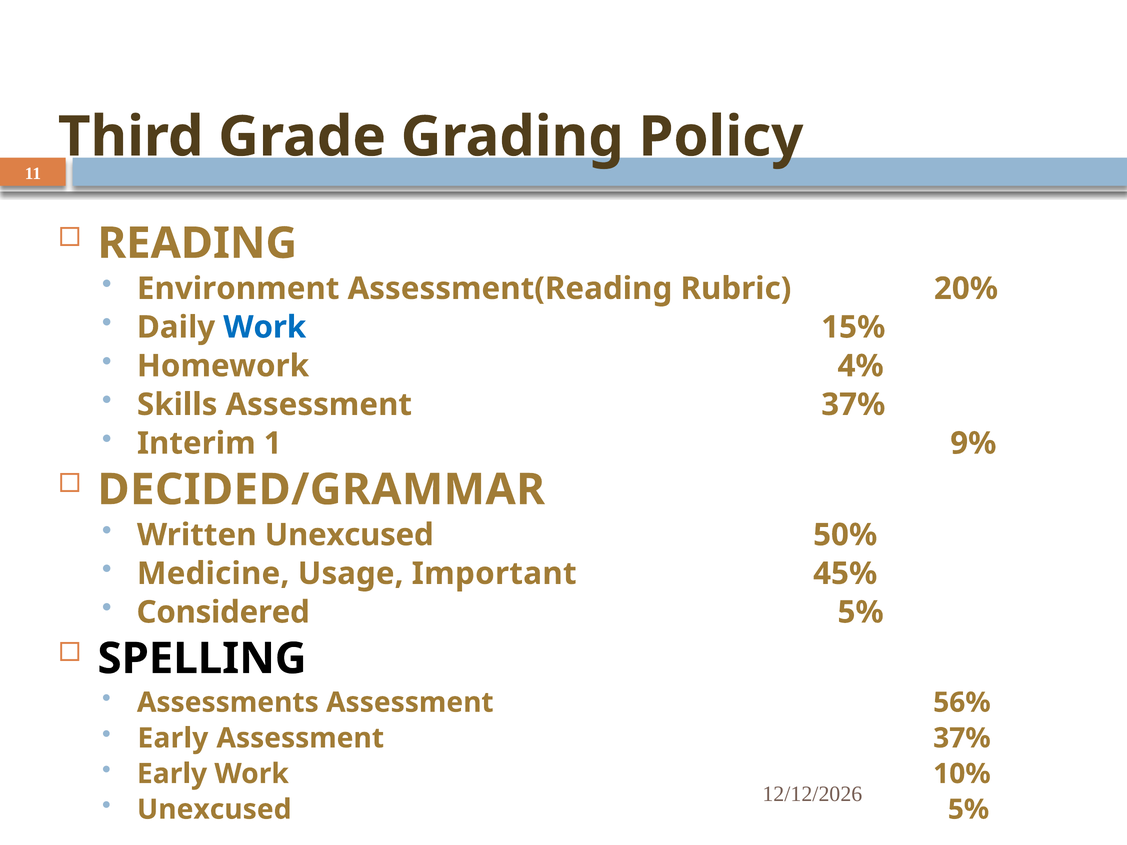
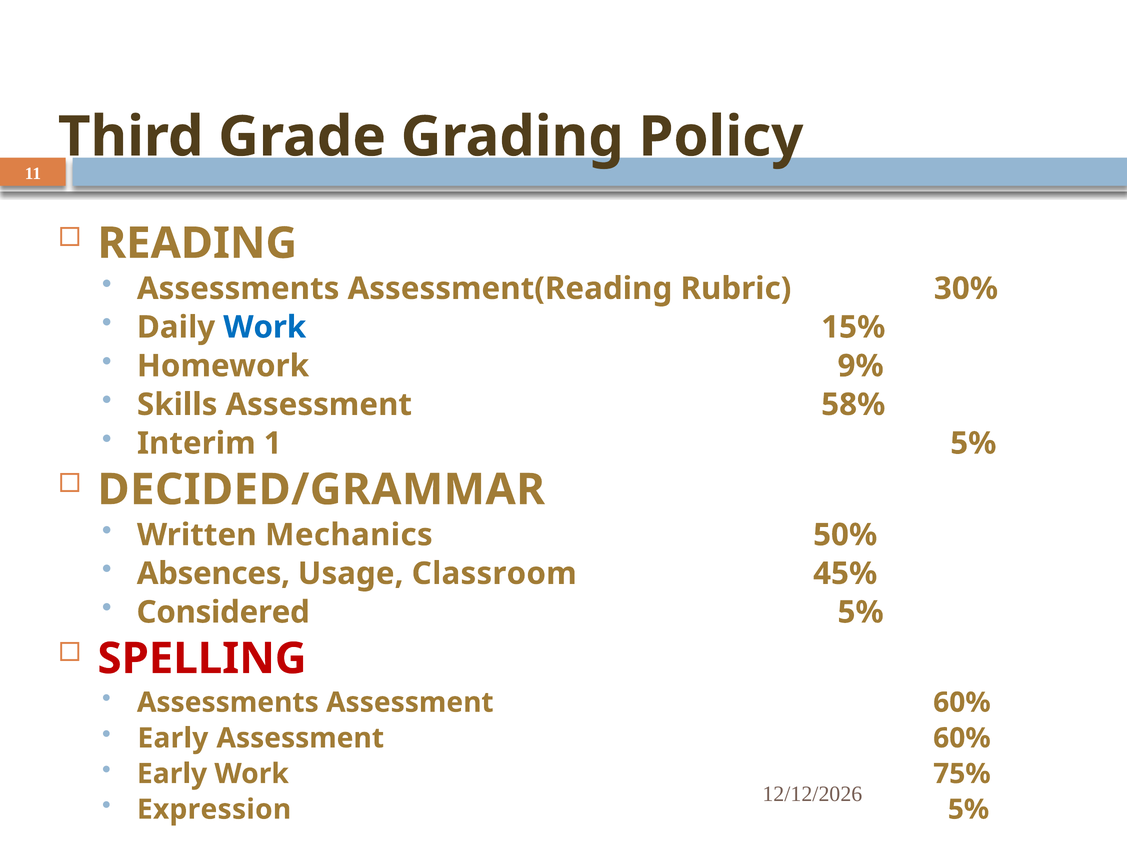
Environment: Environment -> Assessments (238, 289)
20%: 20% -> 30% (966, 289)
4%: 4% -> 9% (861, 366)
Skills Assessment 37%: 37% -> 58% (853, 405)
1 9%: 9% -> 5% (973, 443)
Written Unexcused: Unexcused -> Mechanics (349, 535)
Medicine: Medicine -> Absences (213, 574)
Important: Important -> Classroom (494, 574)
SPELLING colour: black -> red (202, 659)
56%: 56% -> 60% (962, 703)
37%: 37% -> 60% (962, 738)
10%: 10% -> 75% (962, 774)
Unexcused: Unexcused -> Expression (214, 810)
